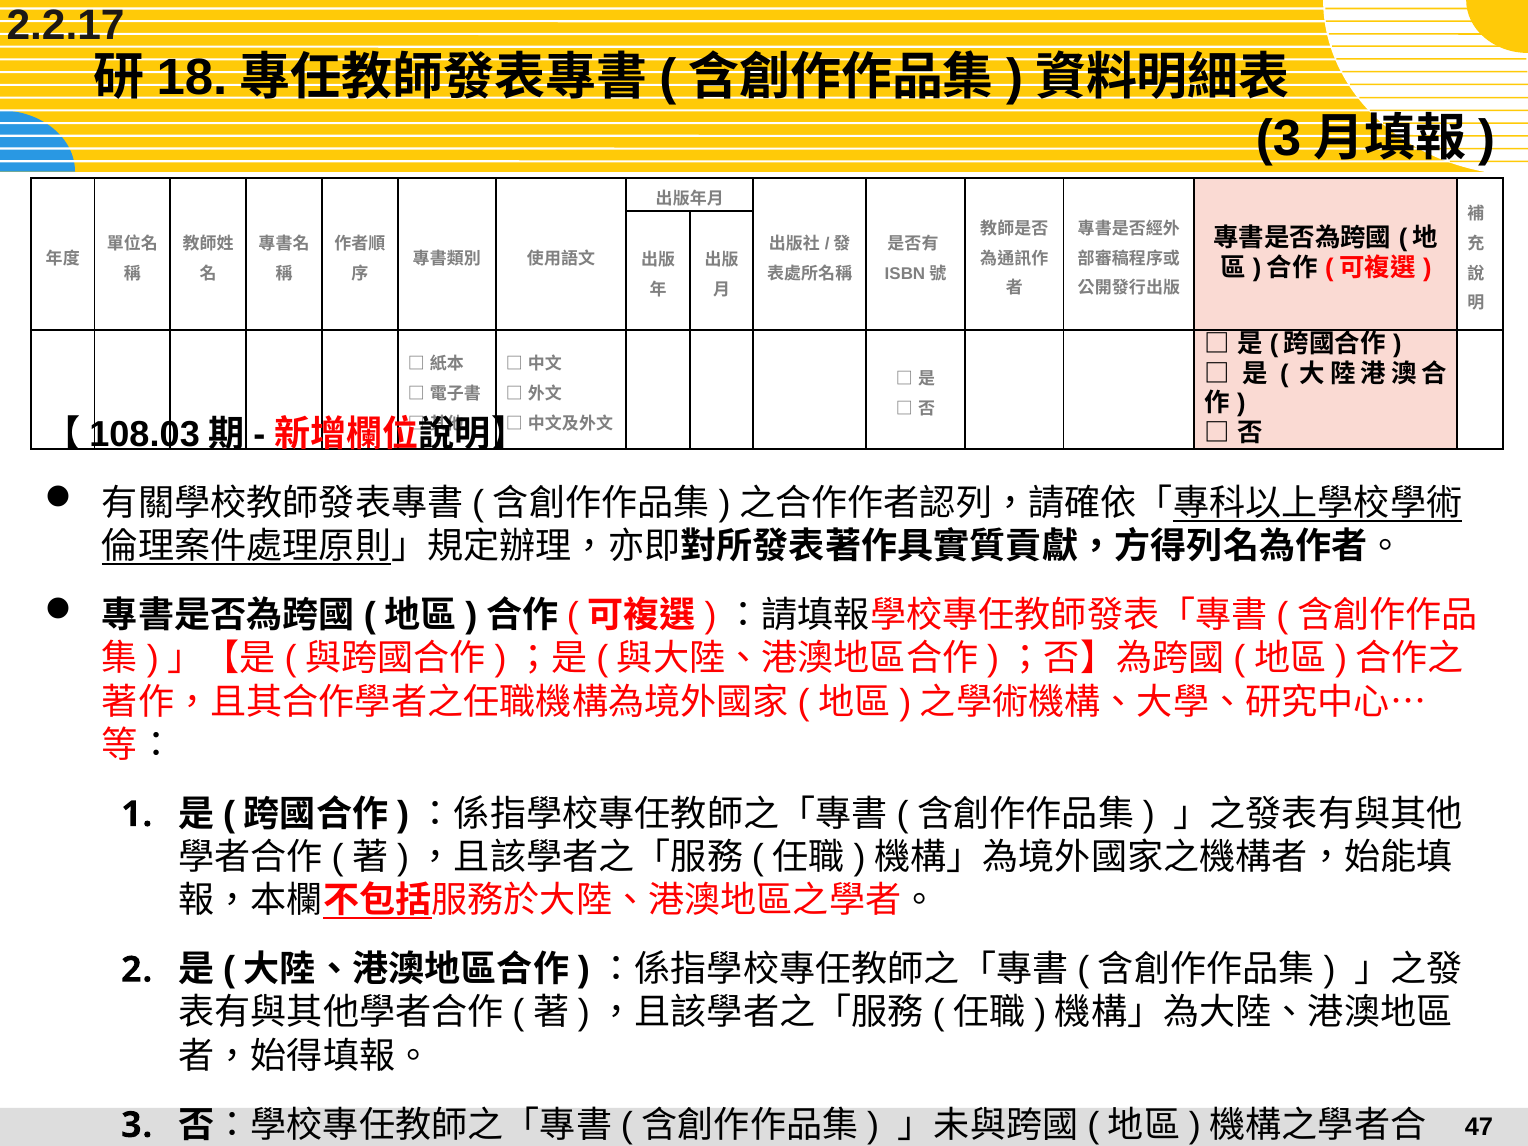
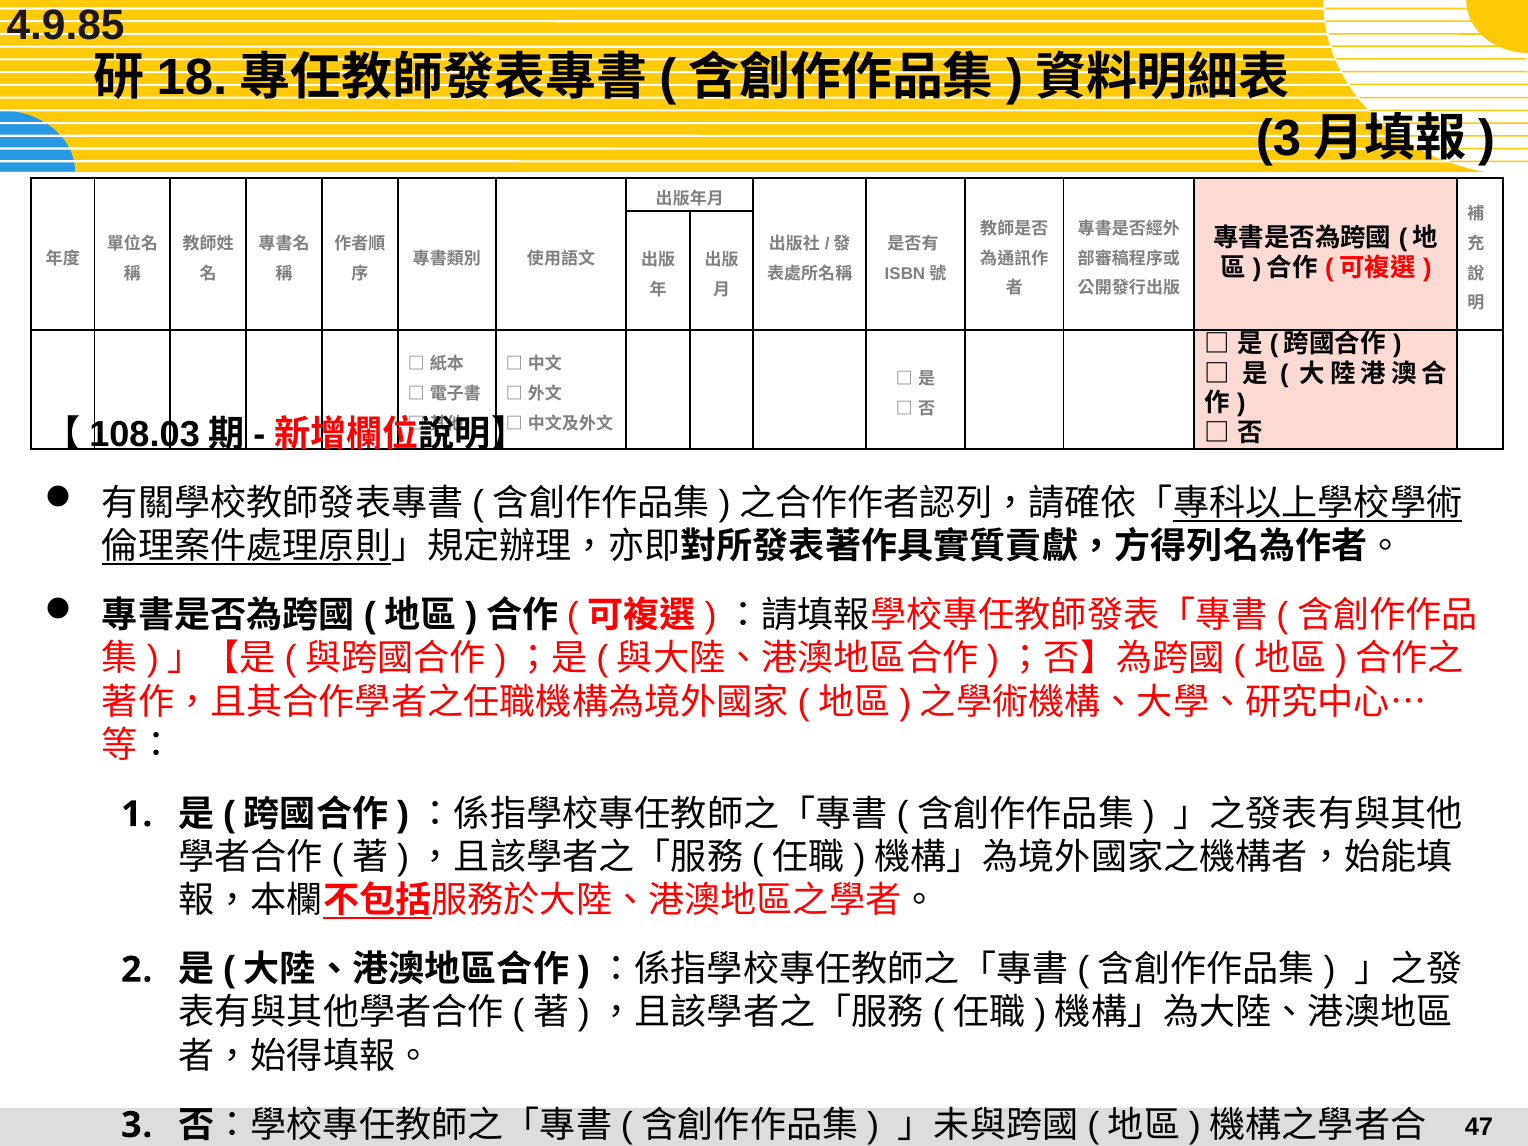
2.2.17: 2.2.17 -> 4.9.85 (66, 26)
